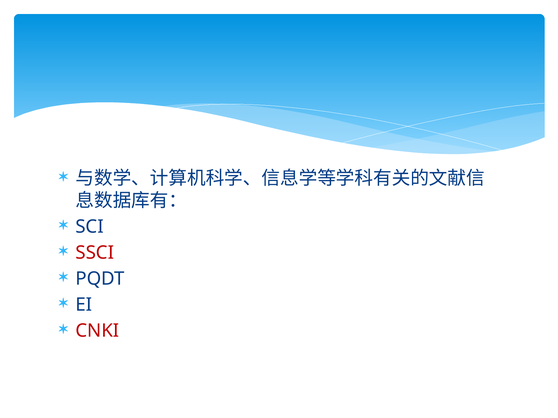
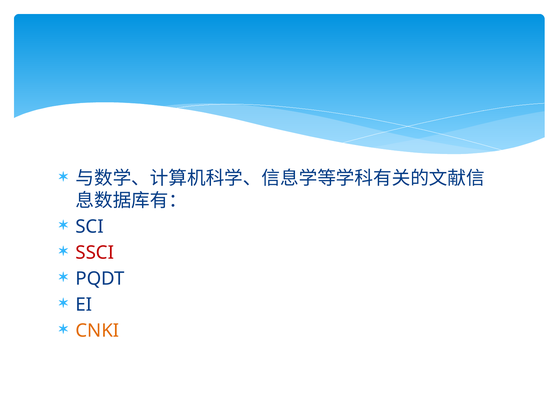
CNKI colour: red -> orange (97, 331)
